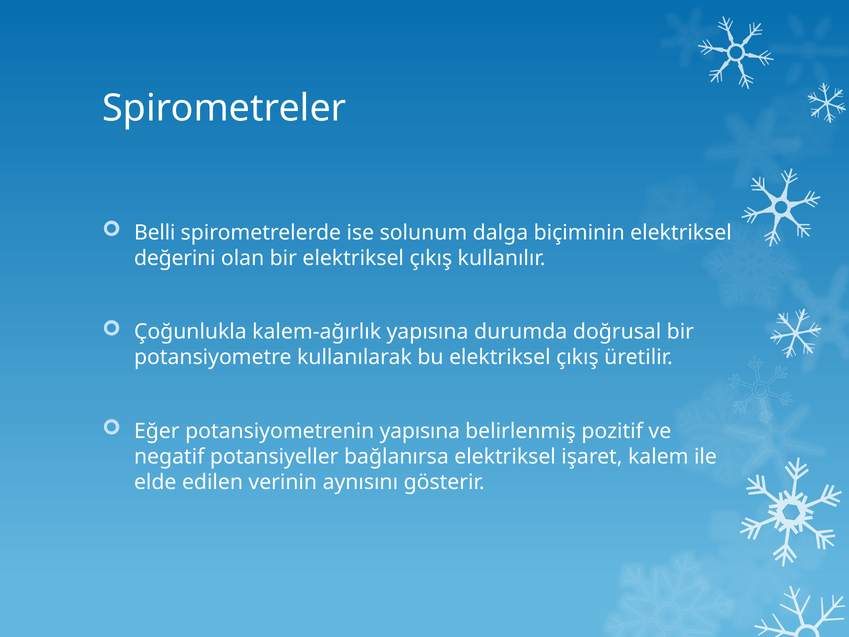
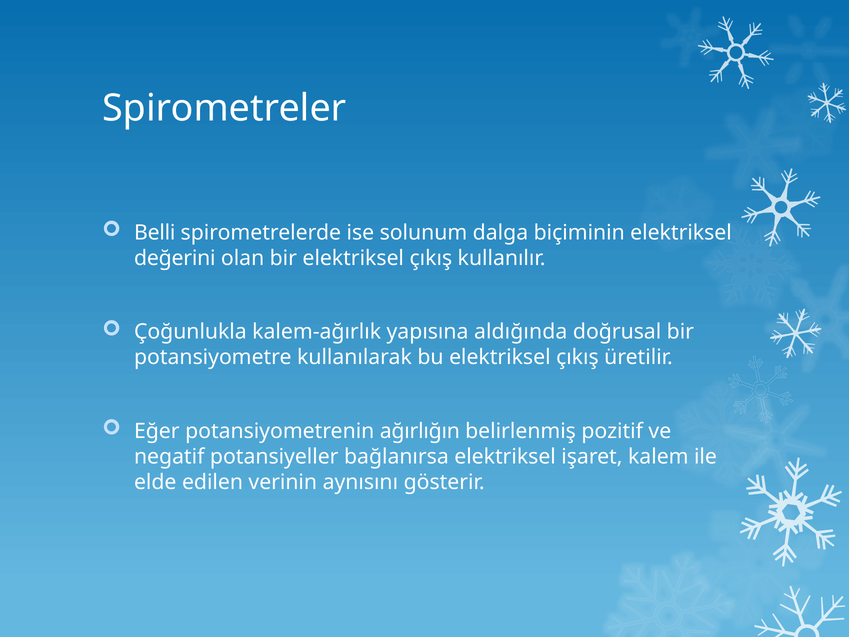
durumda: durumda -> aldığında (521, 332)
potansiyometrenin yapısına: yapısına -> ağırlığın (420, 431)
